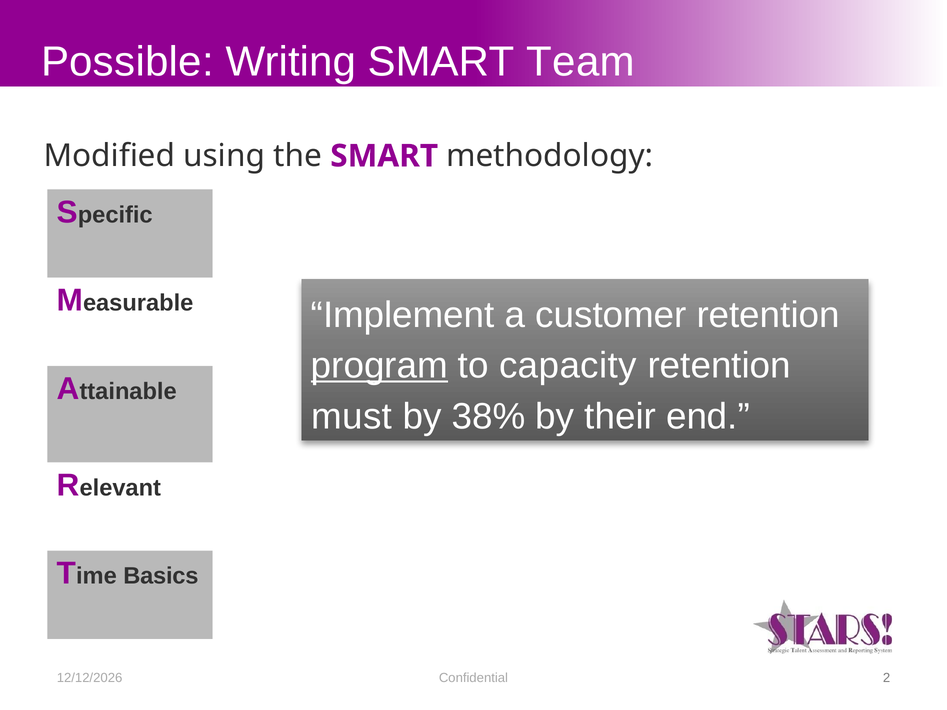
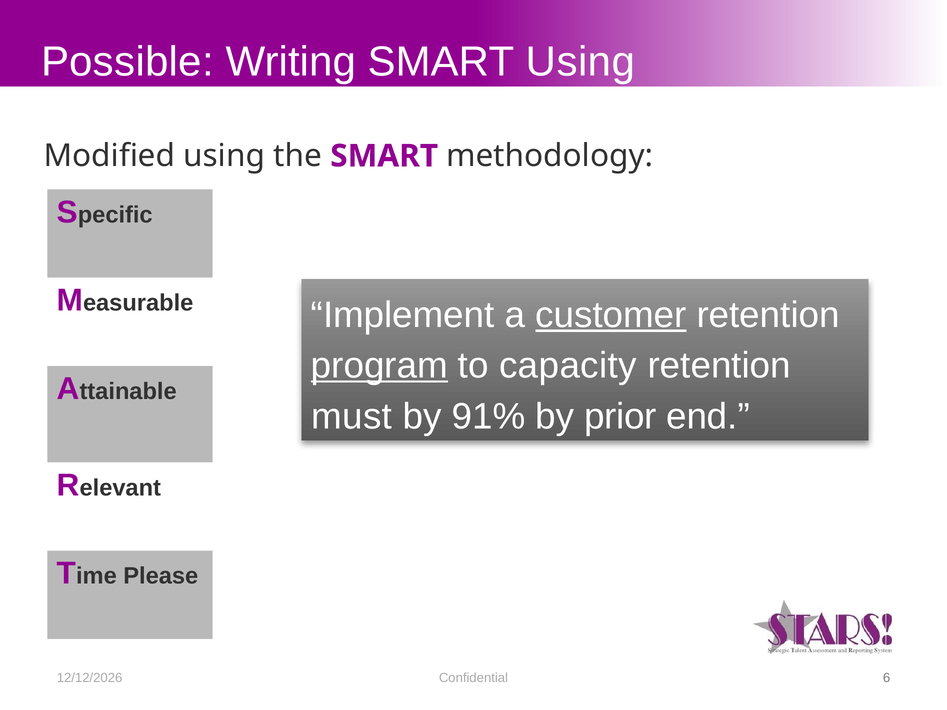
SMART Team: Team -> Using (580, 62)
customer underline: none -> present (611, 315)
38%: 38% -> 91% (488, 417)
their: their -> prior (620, 417)
Basics: Basics -> Please (161, 576)
2: 2 -> 6 (887, 678)
